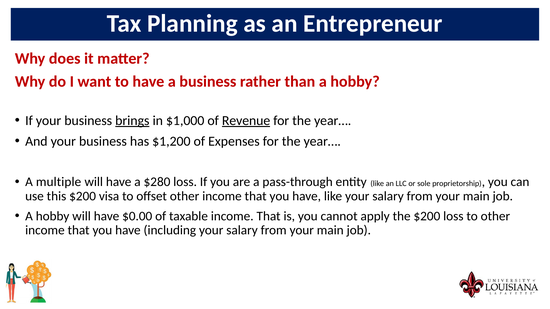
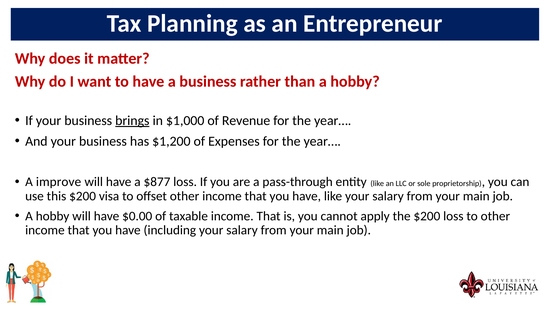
Revenue underline: present -> none (246, 121)
multiple: multiple -> improve (59, 182)
$280: $280 -> $877 (157, 182)
